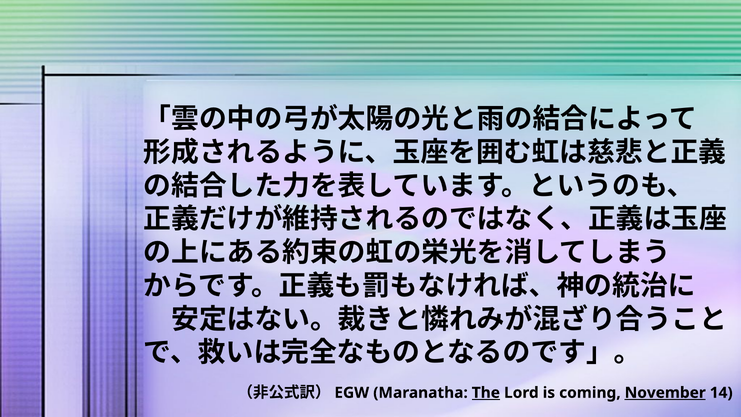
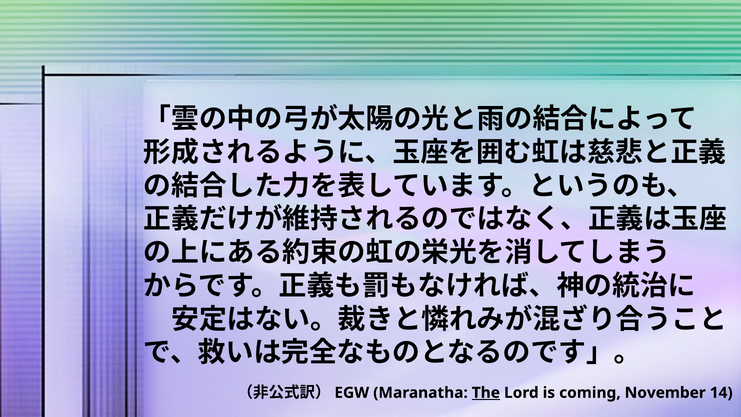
November underline: present -> none (665, 393)
